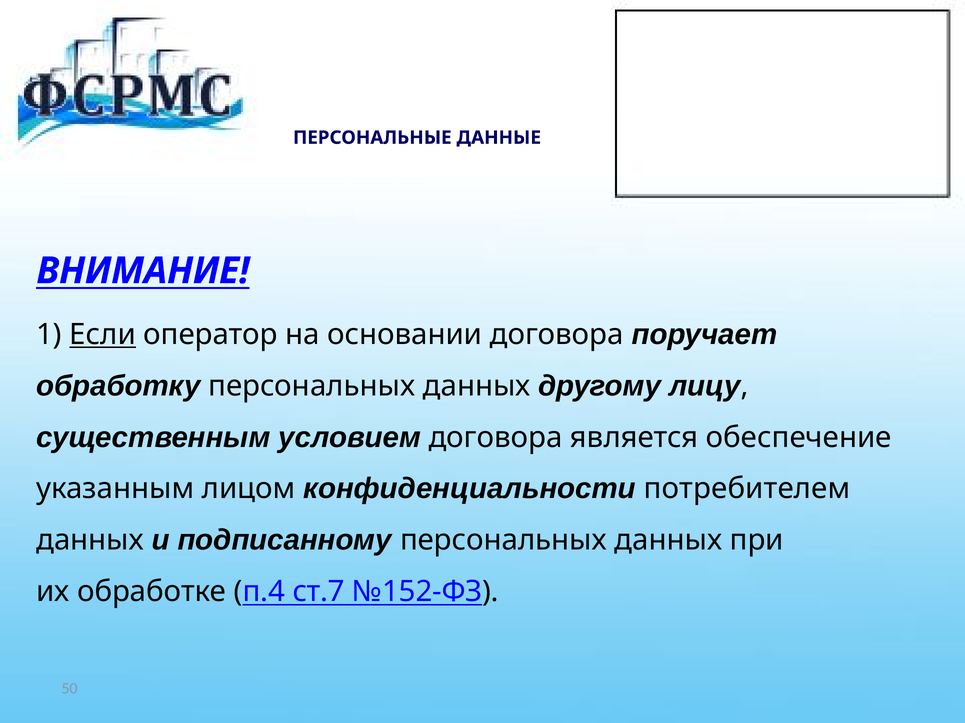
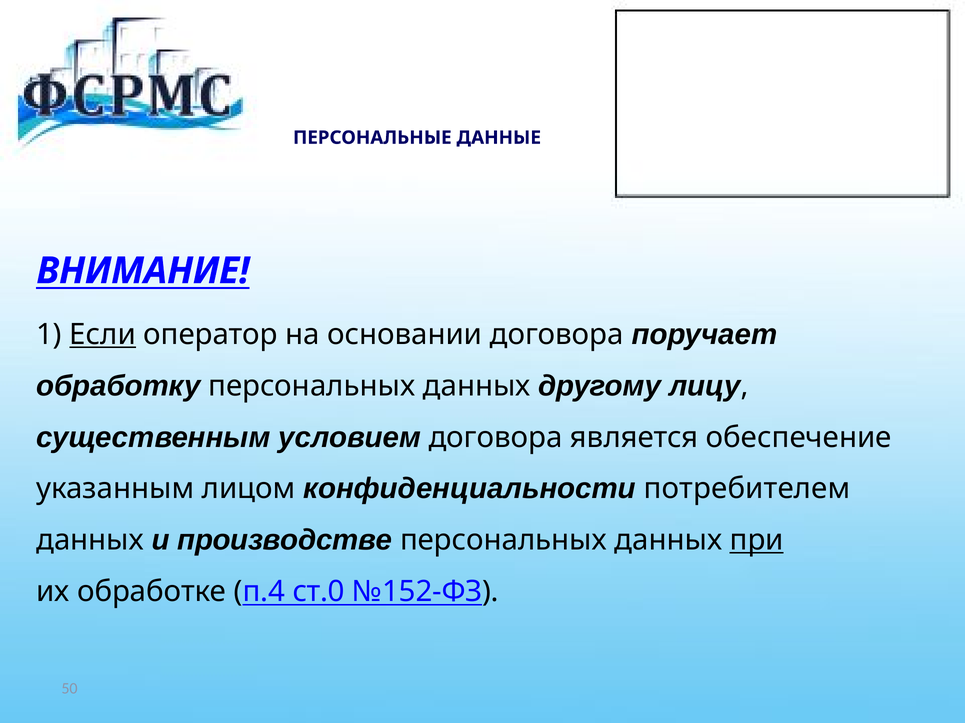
подписанному: подписанному -> производстве (285, 541)
при underline: none -> present (757, 541)
ст.7: ст.7 -> ст.0 (319, 592)
